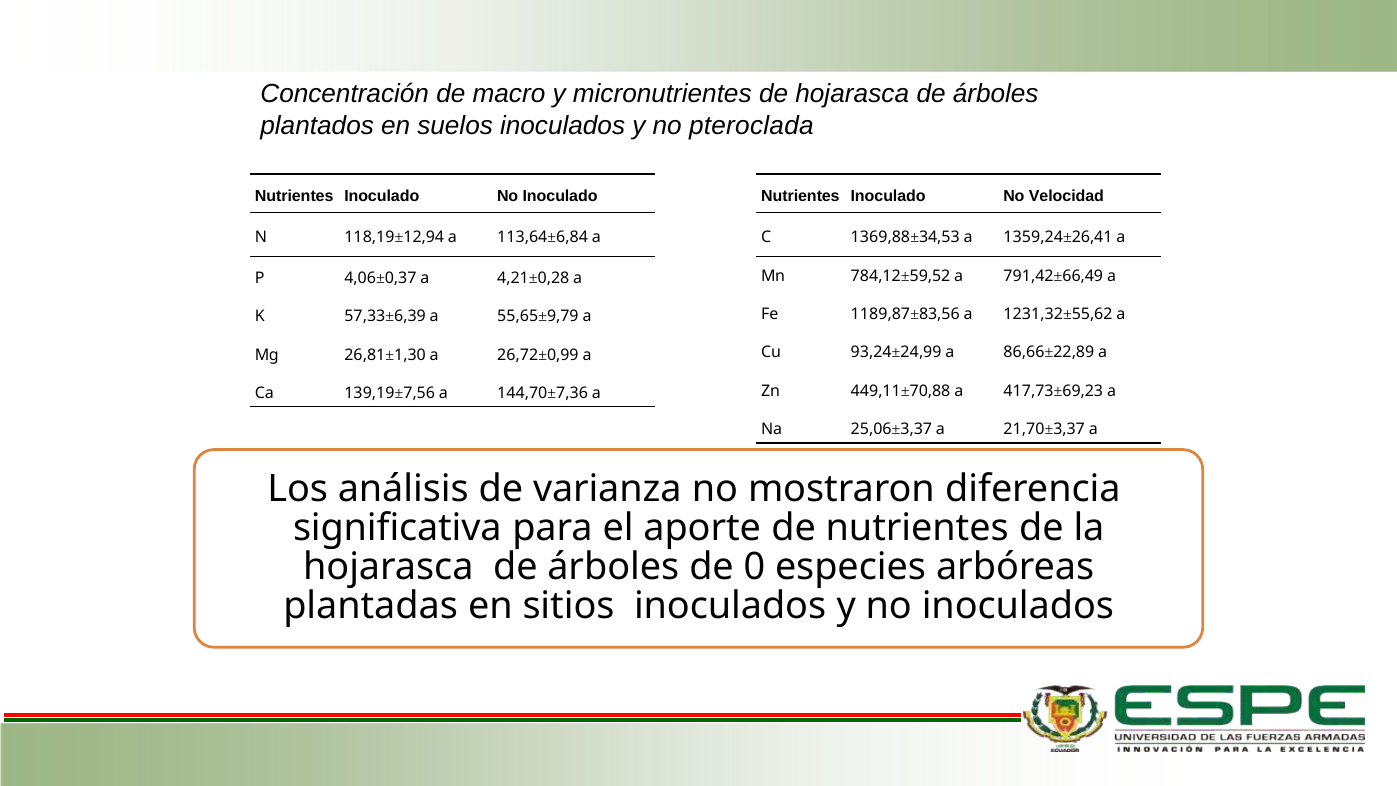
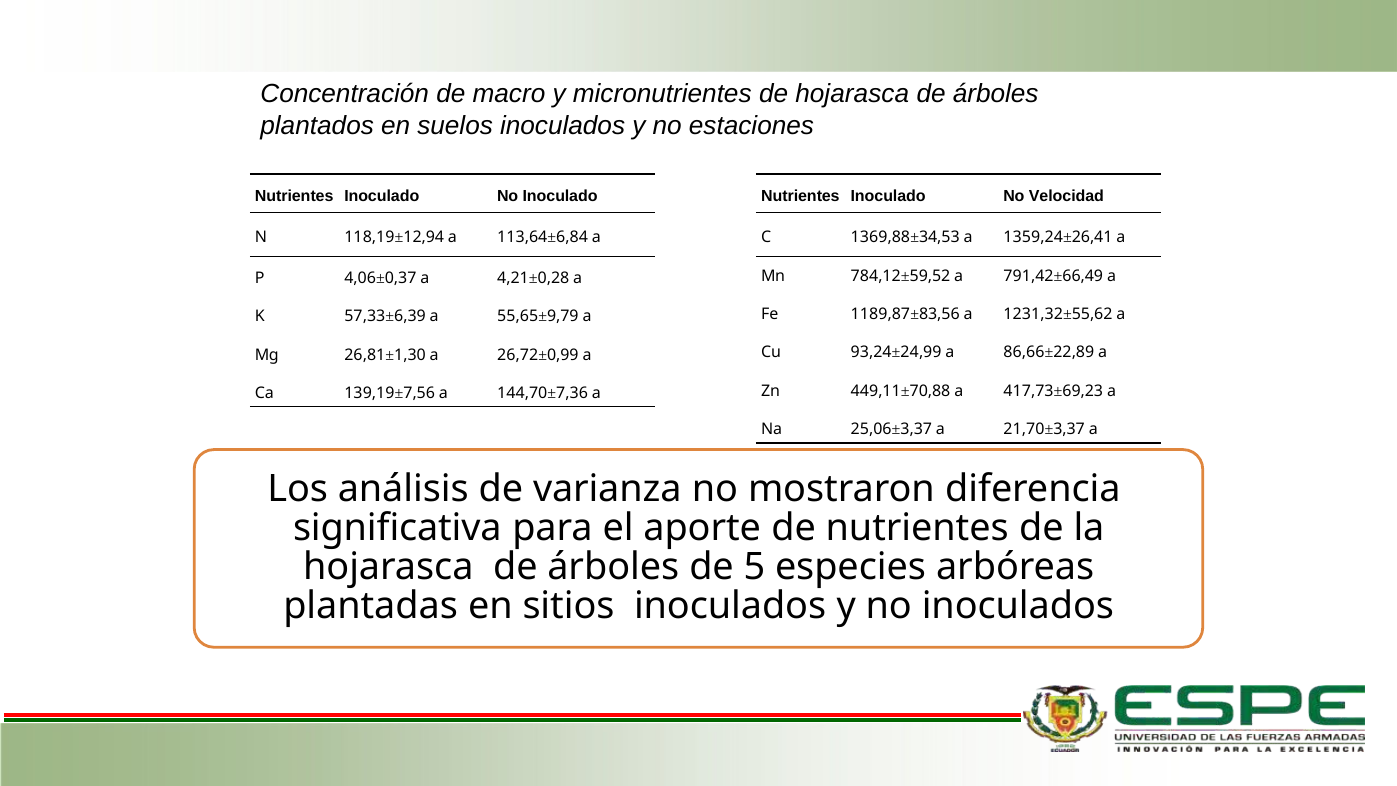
pteroclada: pteroclada -> estaciones (751, 126)
0: 0 -> 5 (754, 567)
